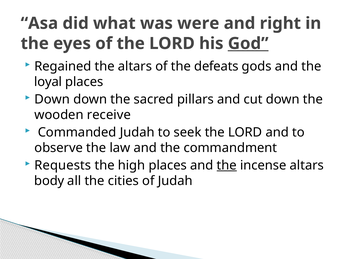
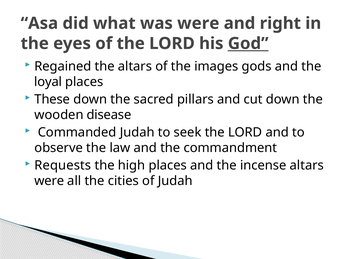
defeats: defeats -> images (216, 66)
Down: Down -> These (52, 99)
receive: receive -> disease (109, 115)
the underline: present -> none (227, 165)
body: body -> were (49, 181)
